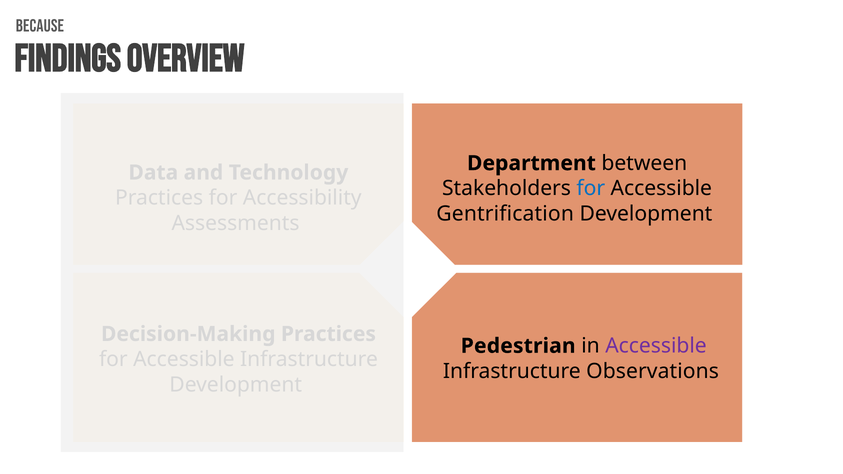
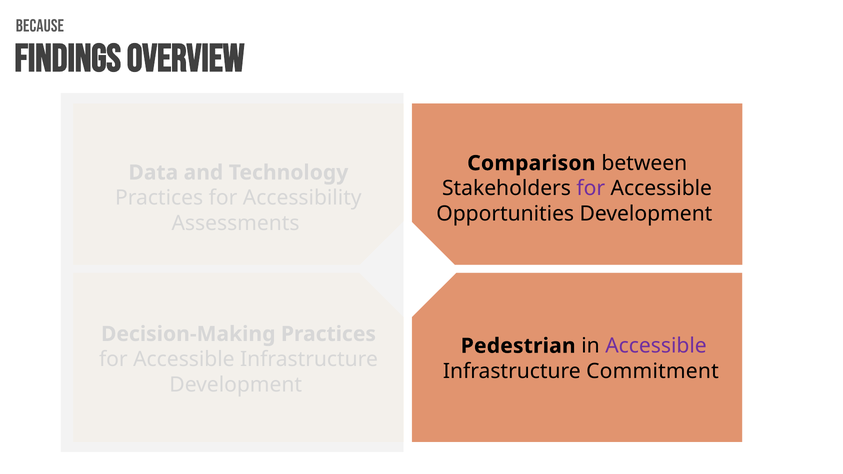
Department: Department -> Comparison (531, 163)
for colour: blue -> purple (591, 189)
Gentrification: Gentrification -> Opportunities (505, 214)
Observations: Observations -> Commitment (653, 371)
